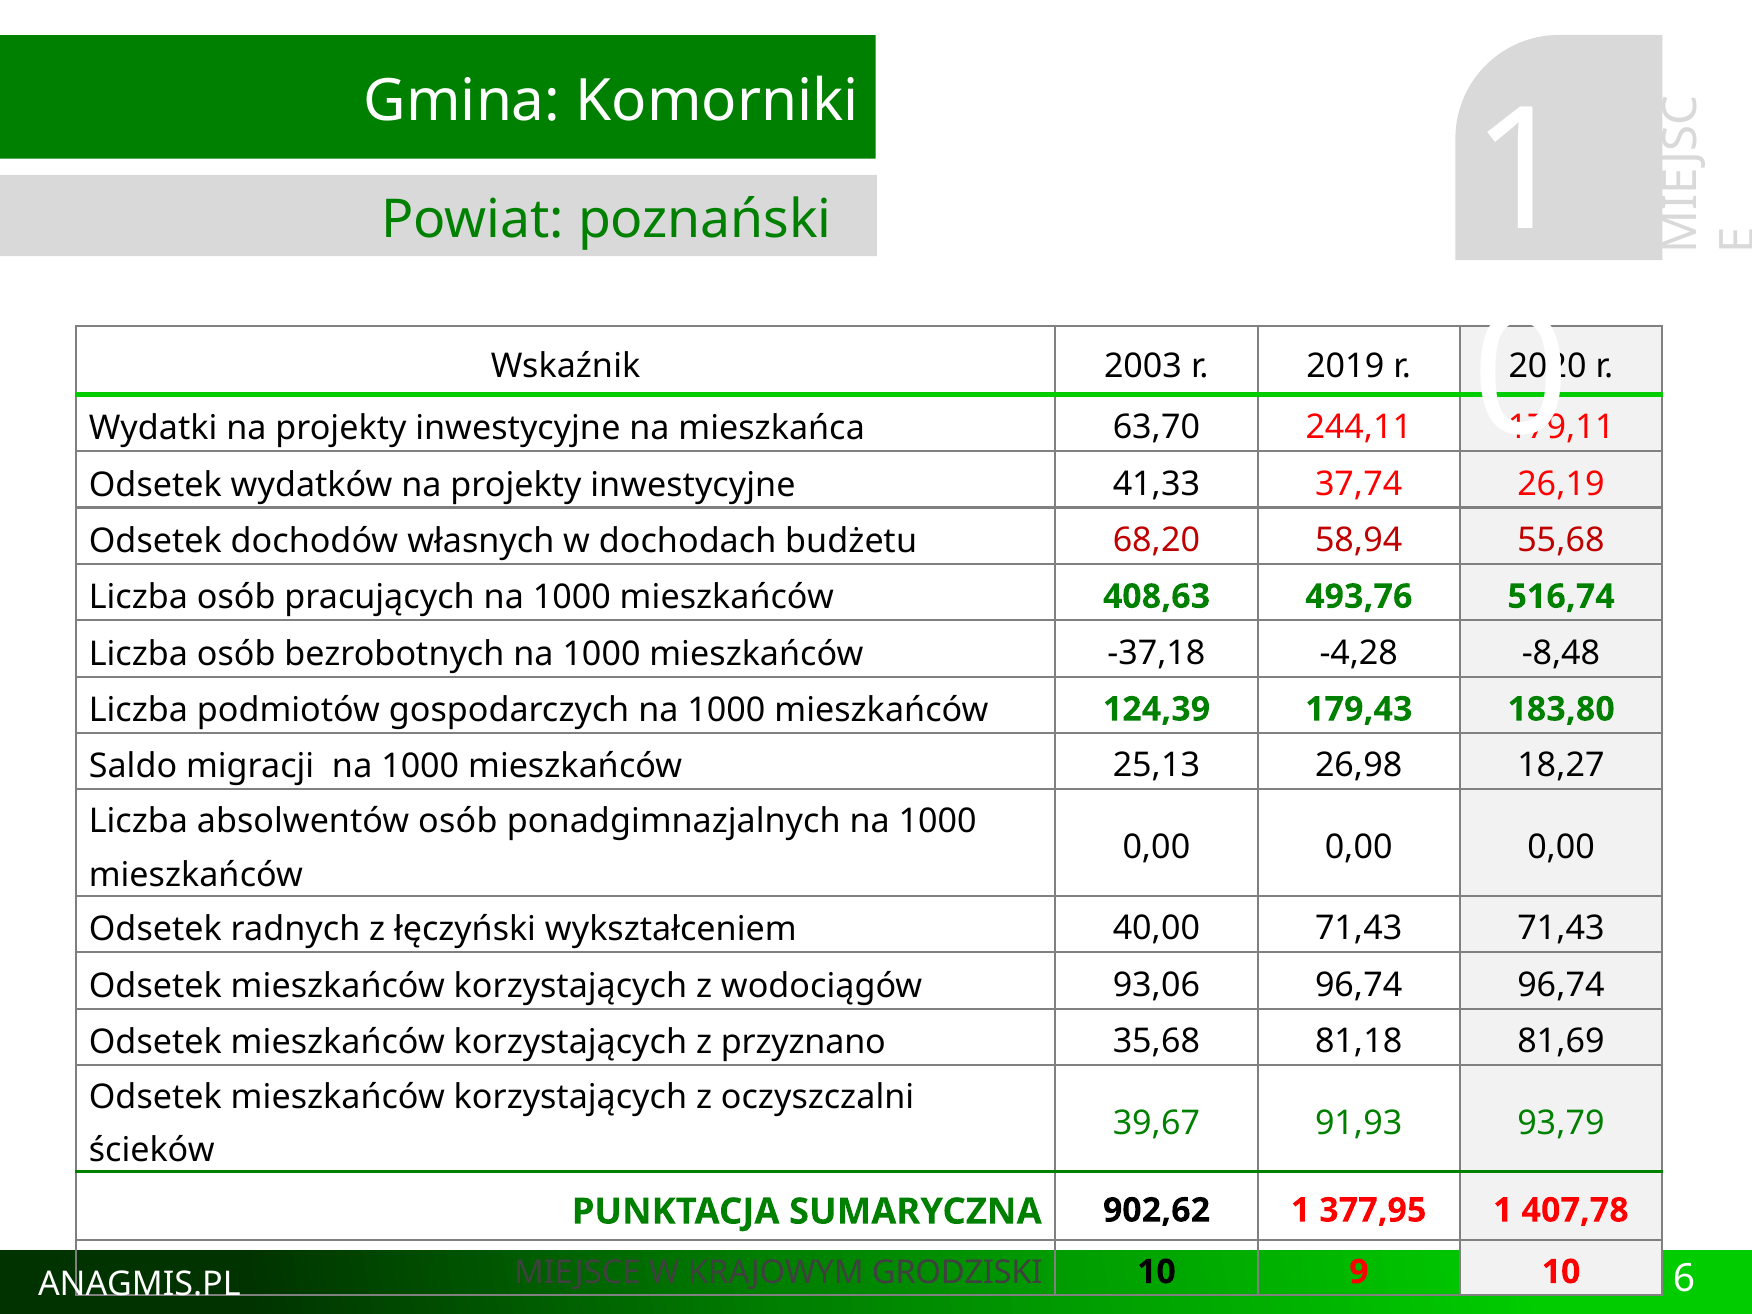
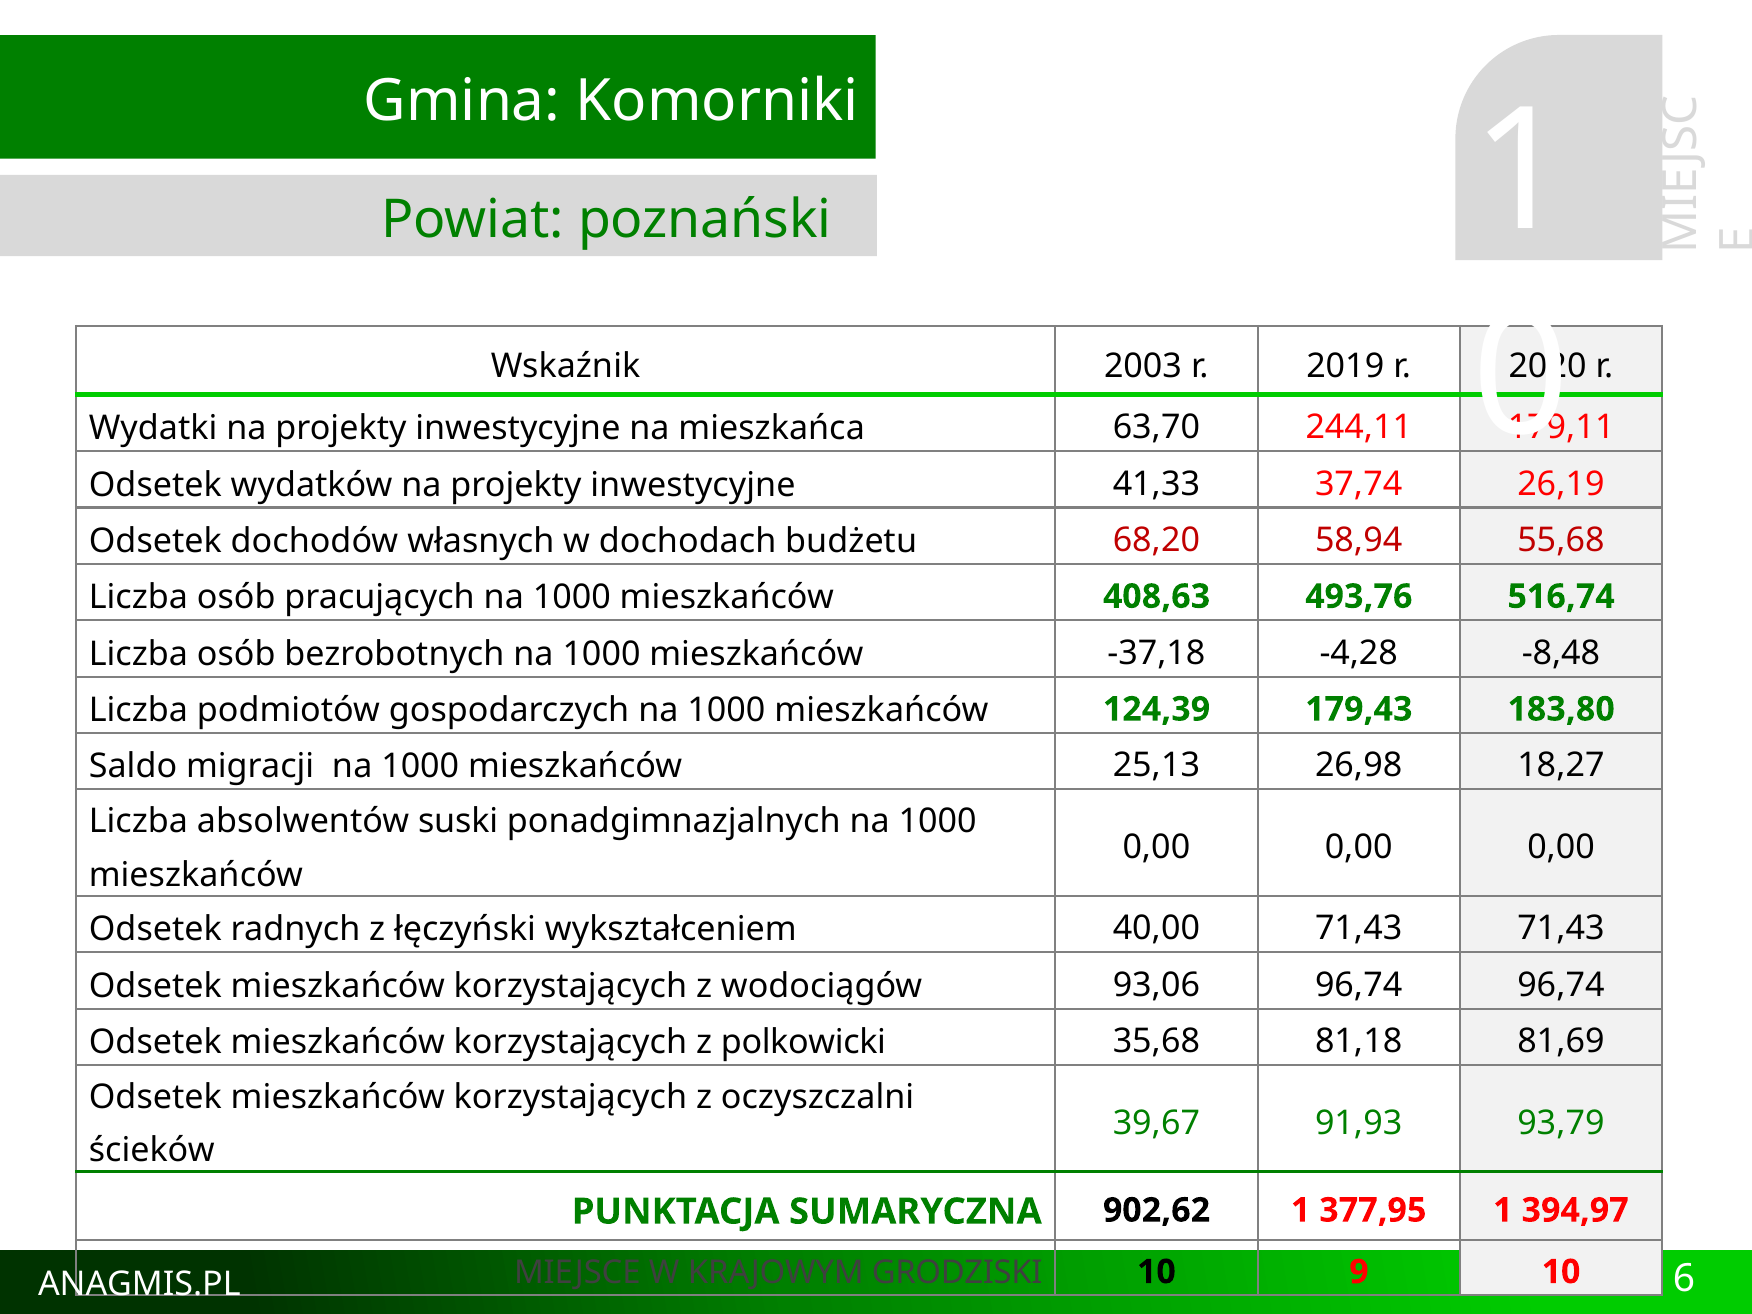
absolwentów osób: osób -> suski (458, 821)
przyznano: przyznano -> polkowicki (803, 1042)
407,78: 407,78 -> 394,97 (1575, 1210)
